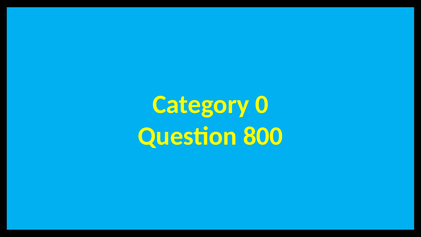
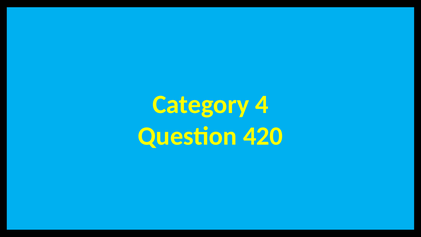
0: 0 -> 4 (262, 104)
800: 800 -> 420 (263, 136)
